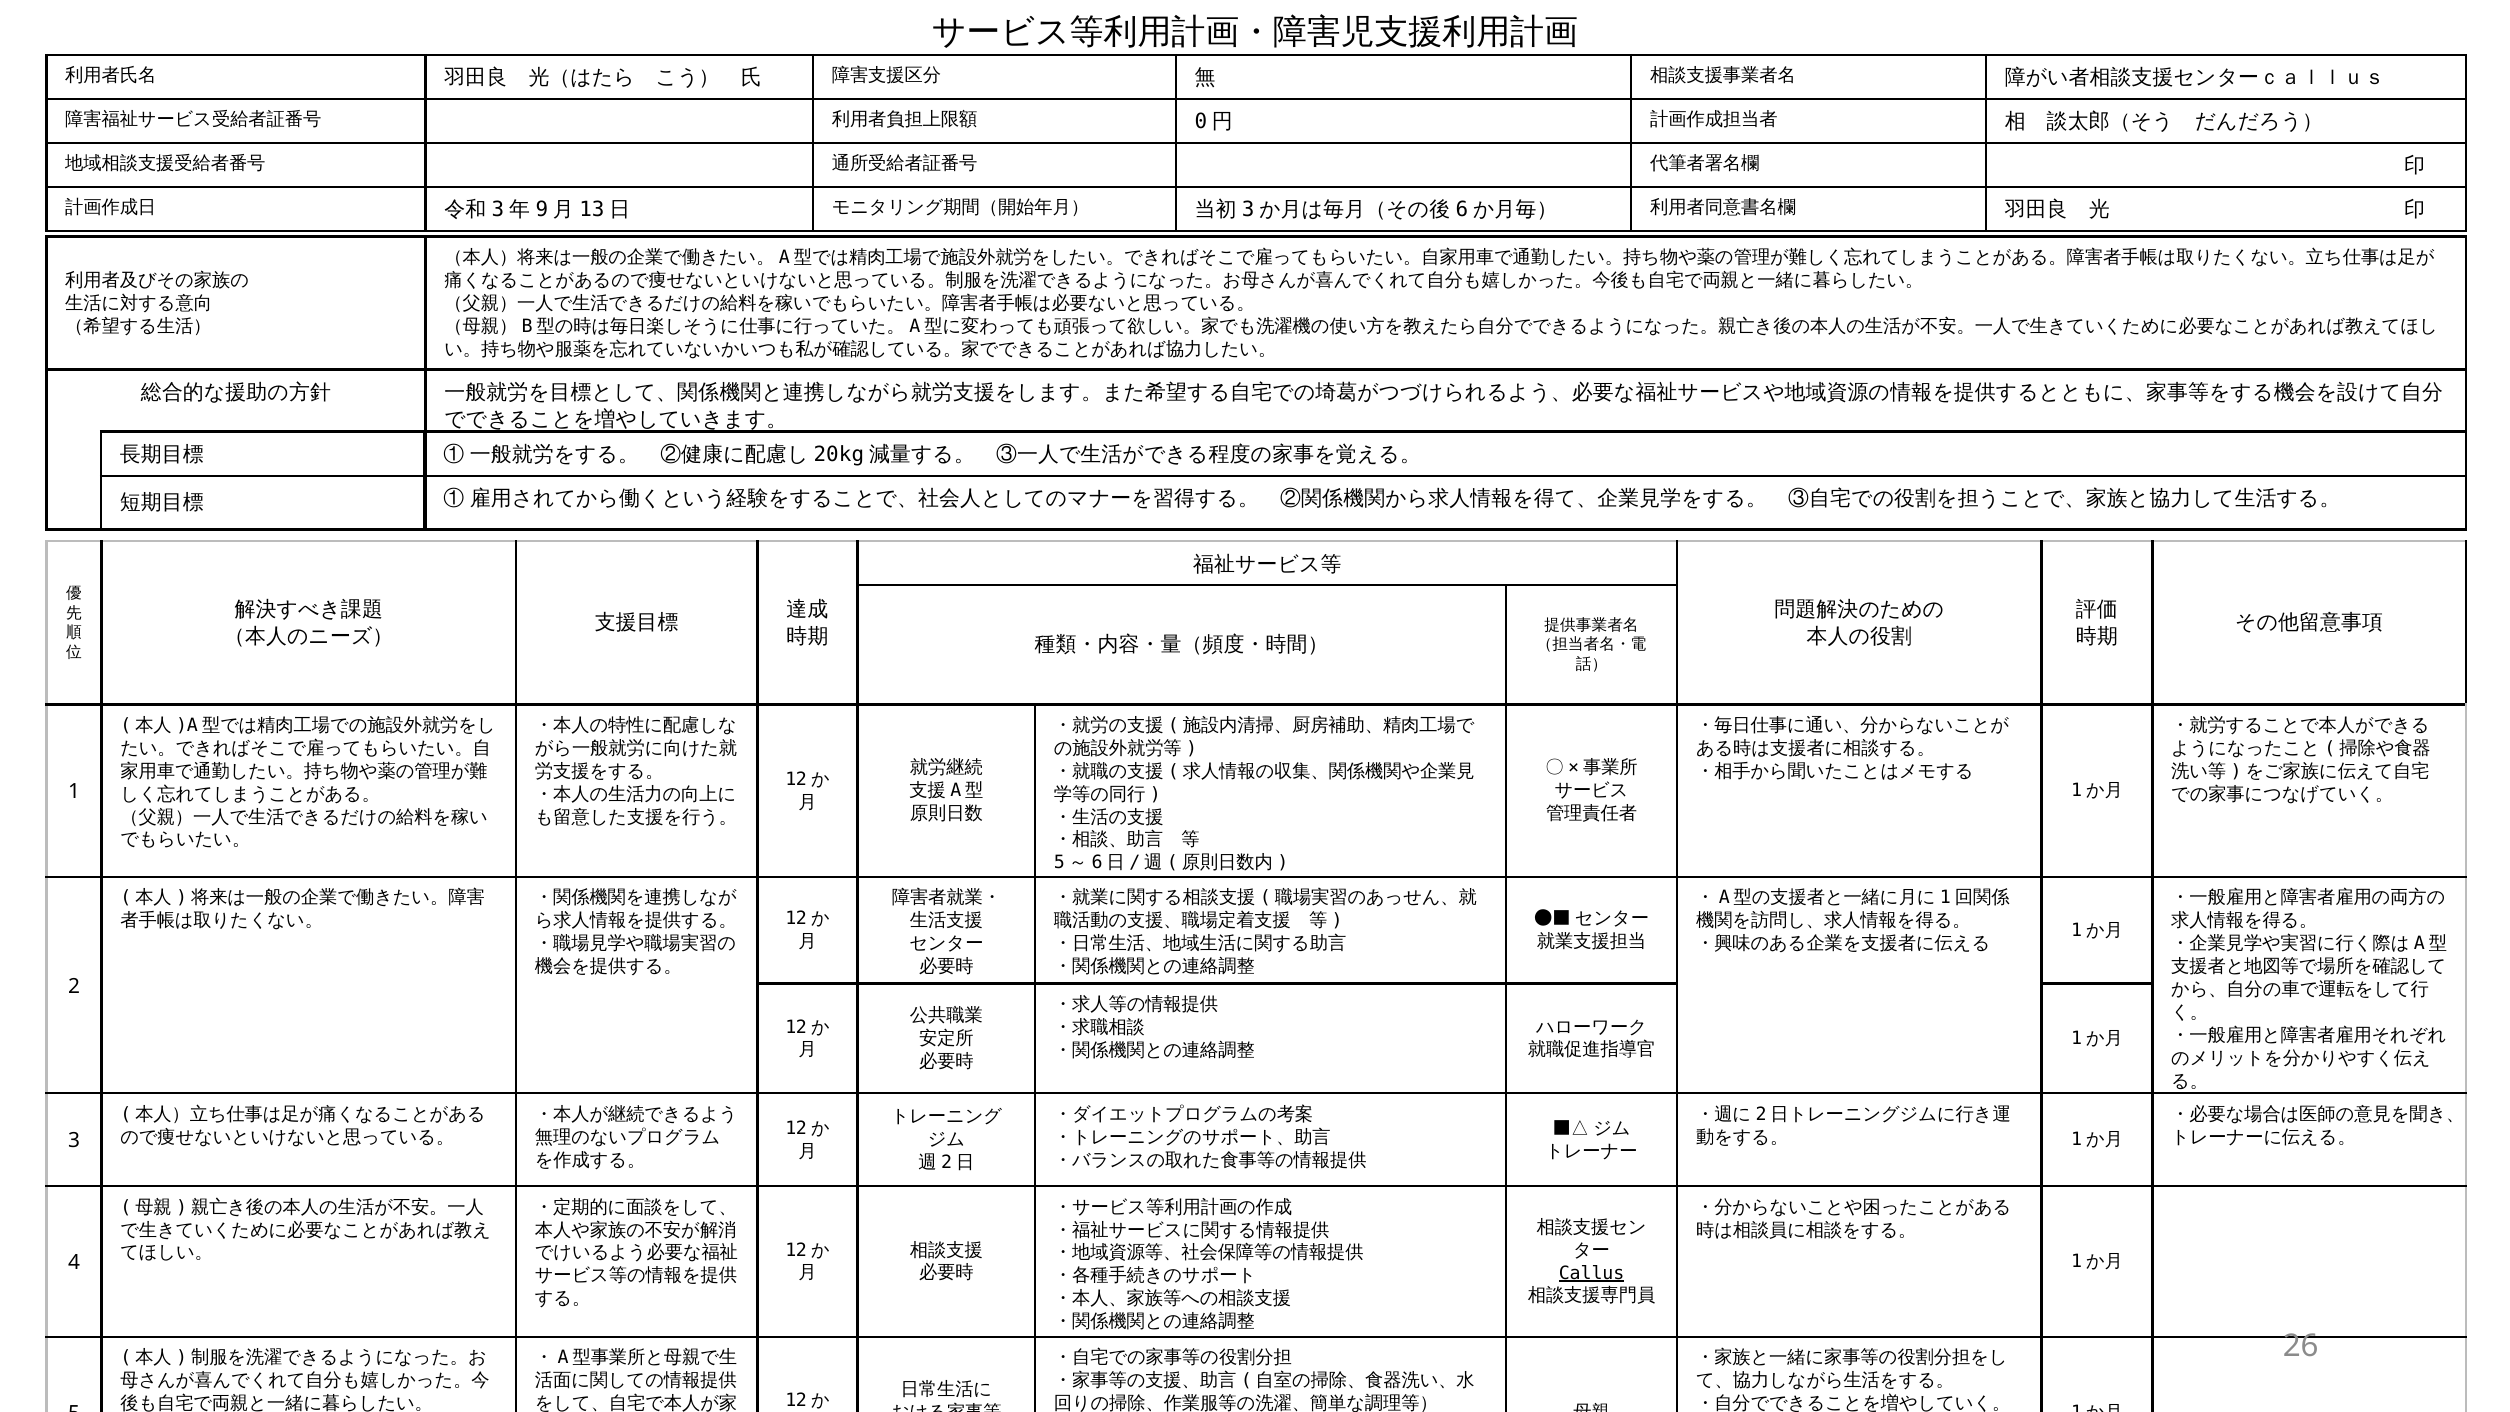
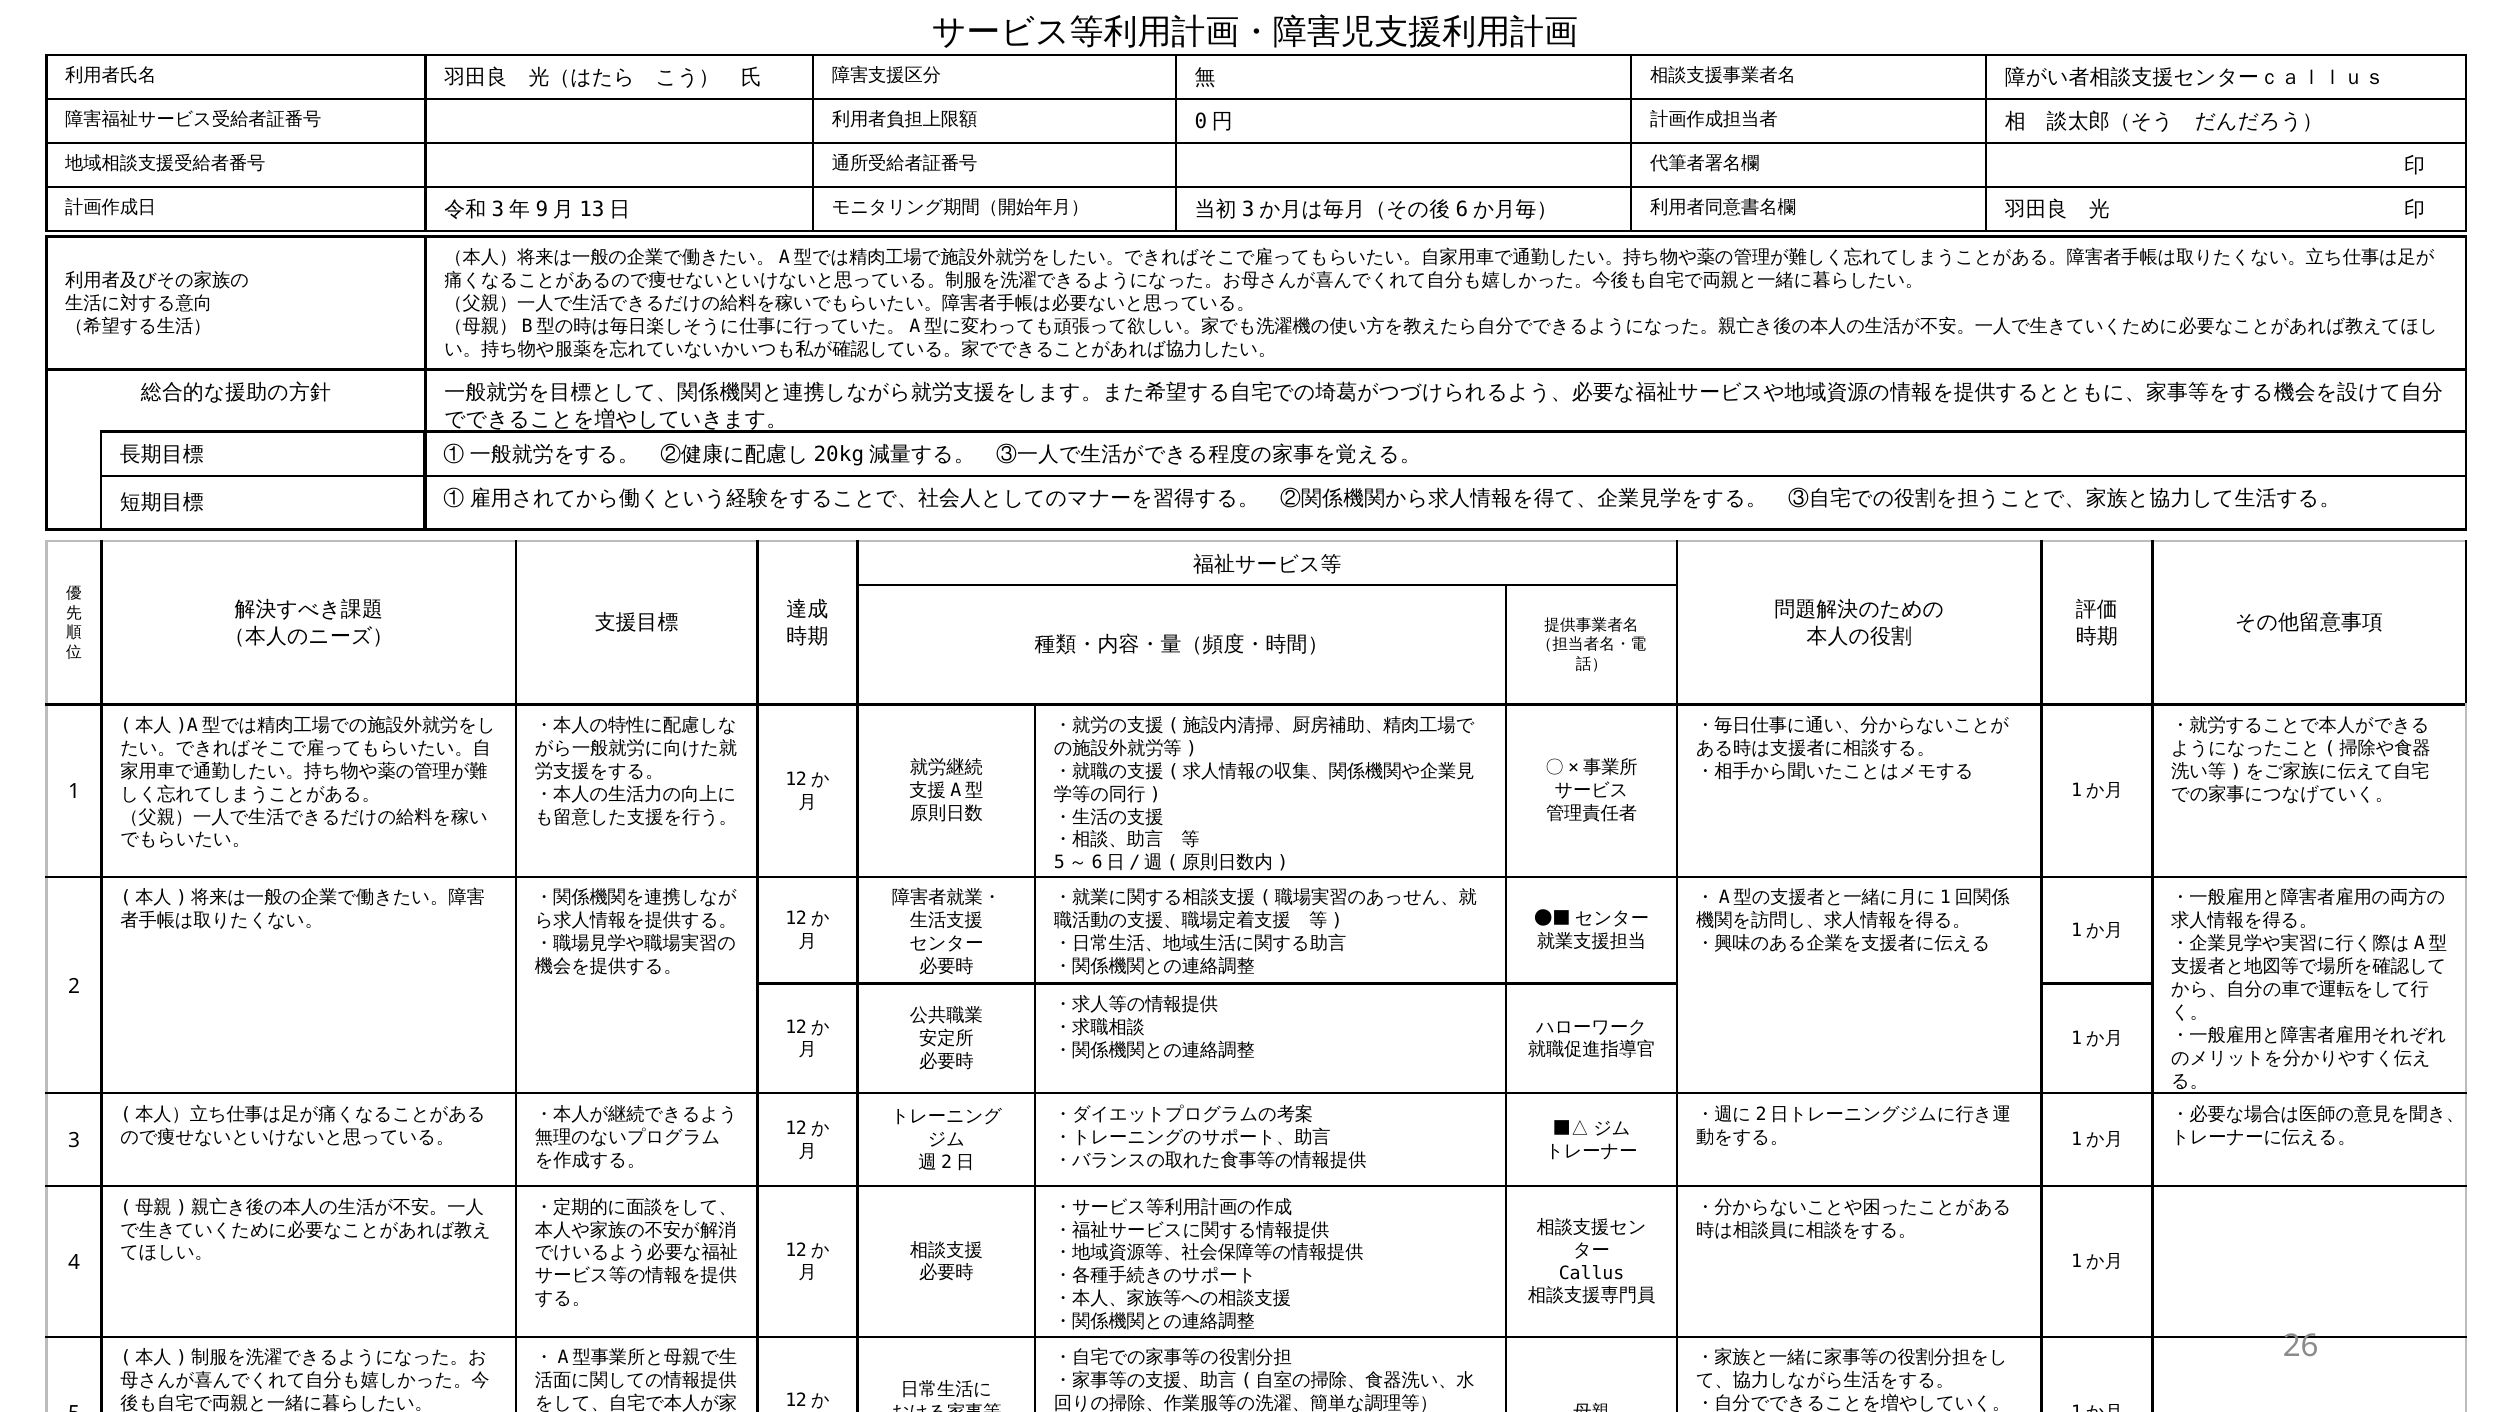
Callus underline: present -> none (1592, 1273)
